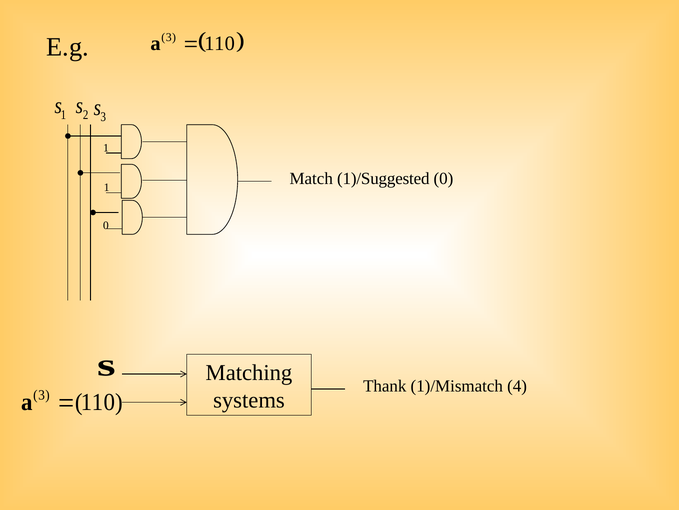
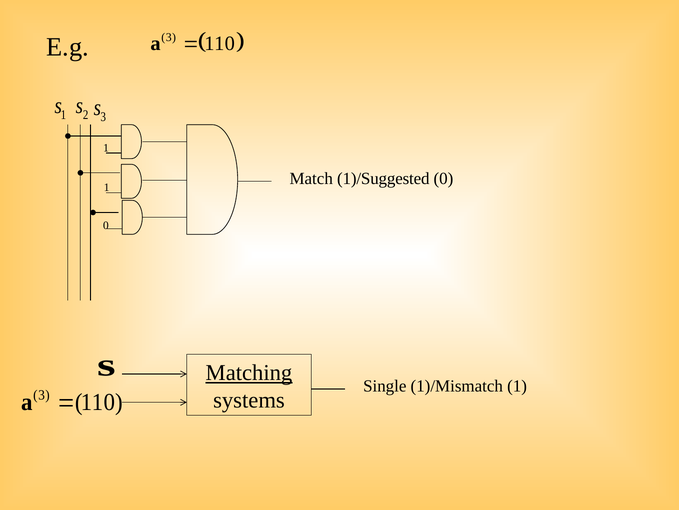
Matching underline: none -> present (249, 372)
Thank: Thank -> Single (385, 386)
1)/Mismatch 4: 4 -> 1 (517, 386)
